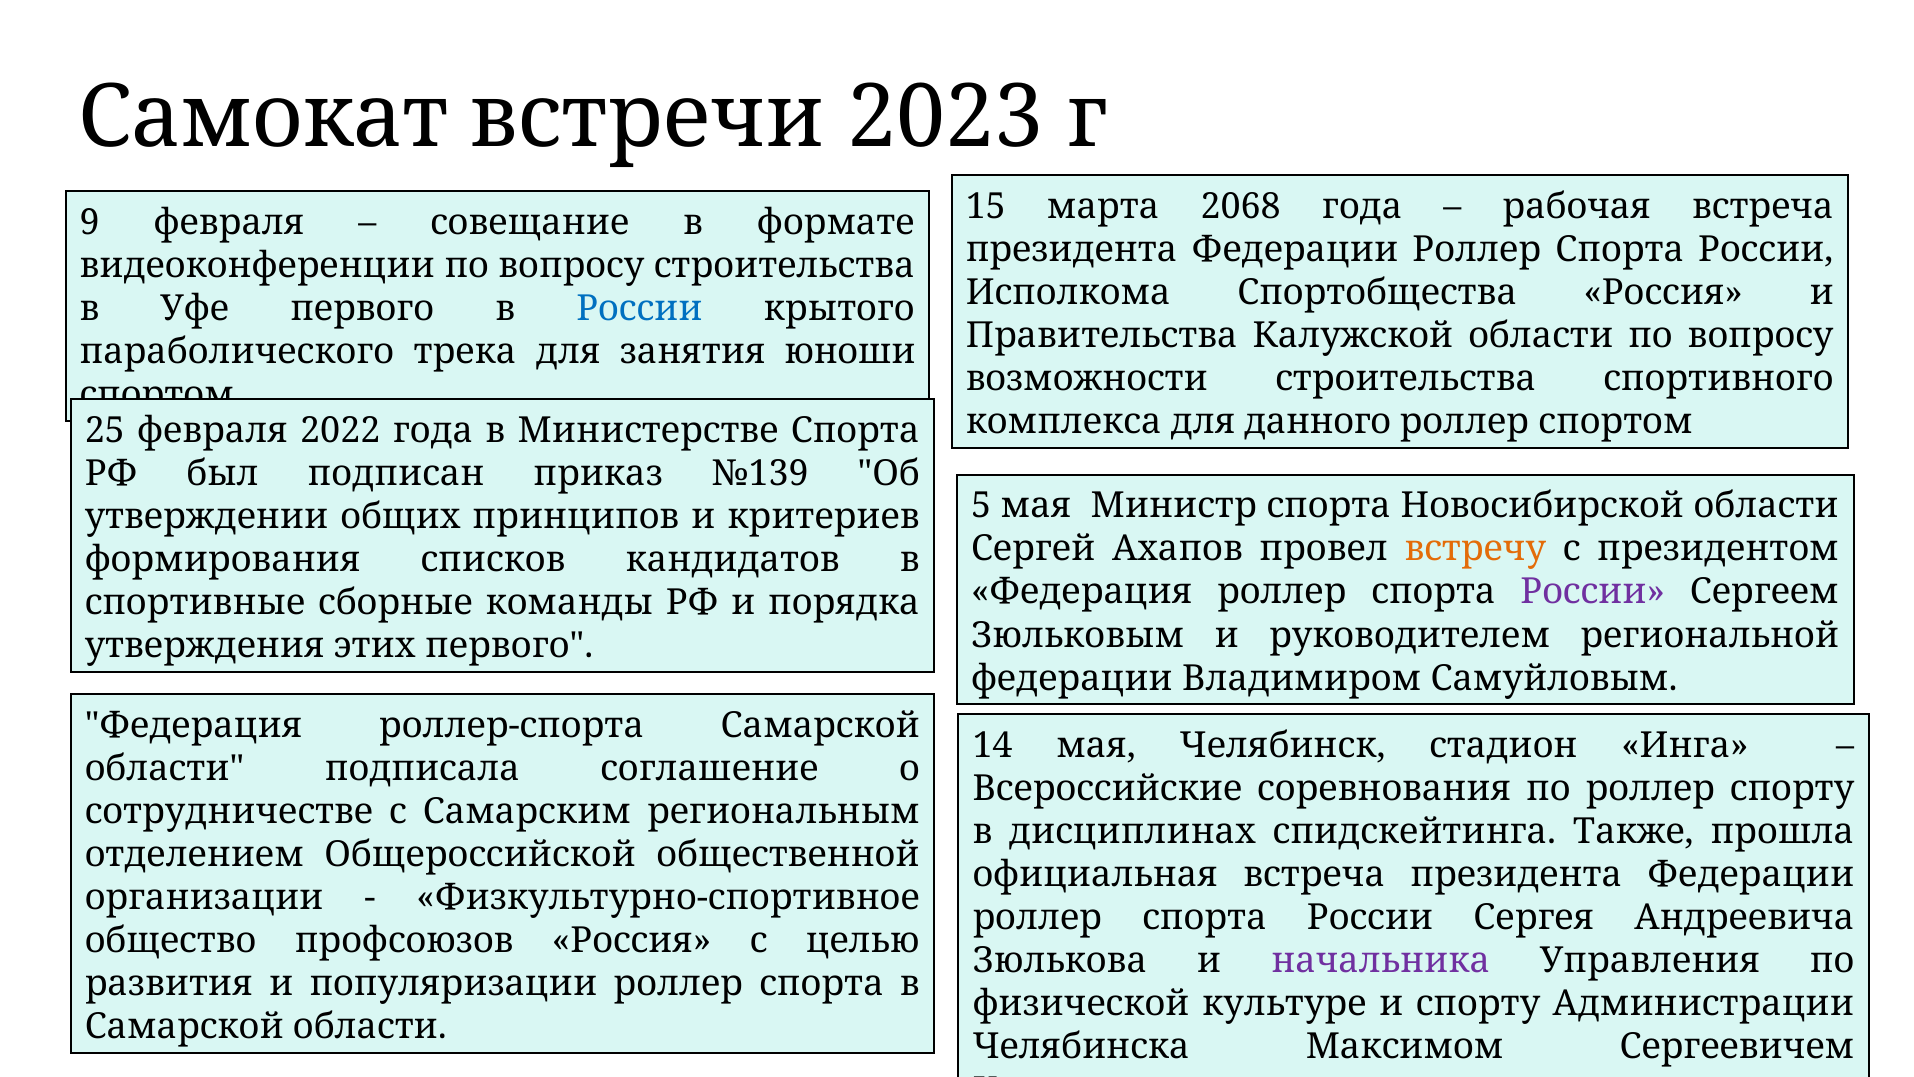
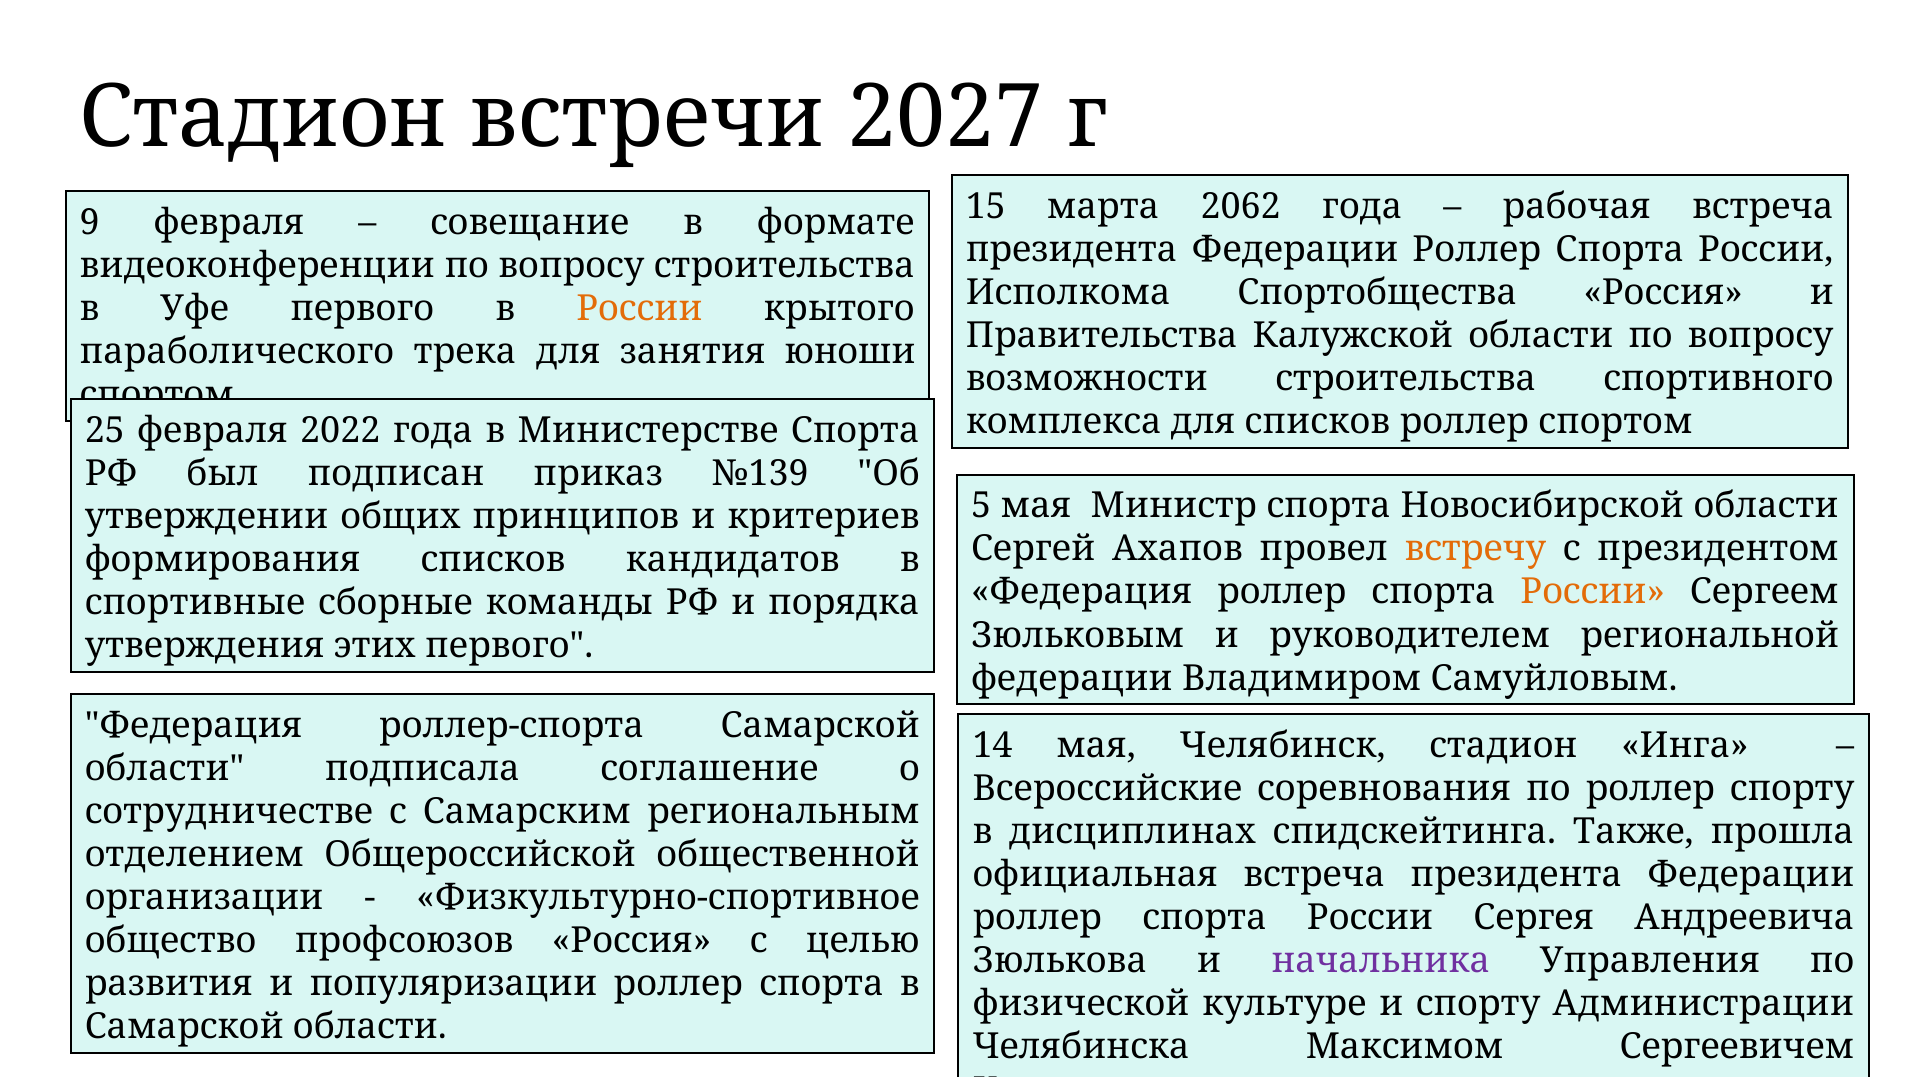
Самокат: Самокат -> Стадион (264, 118)
2023: 2023 -> 2027 (946, 118)
2068: 2068 -> 2062 (1241, 206)
России colour: blue -> orange (639, 308)
для данного: данного -> списков (1317, 422)
России colour: purple -> orange (1593, 592)
